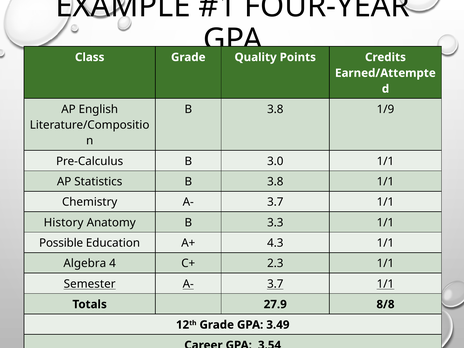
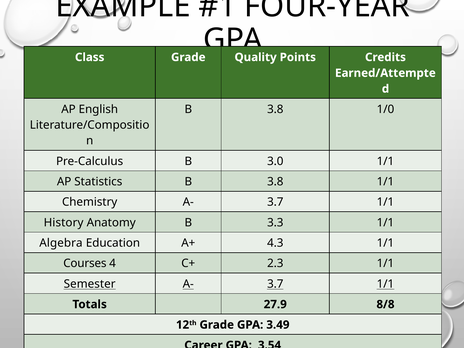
1/9: 1/9 -> 1/0 (385, 109)
Possible: Possible -> Algebra (61, 243)
Algebra: Algebra -> Courses (85, 263)
